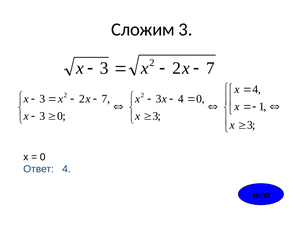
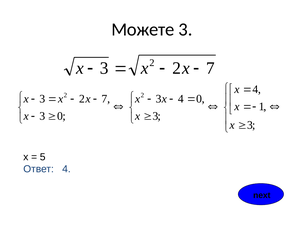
Сложим: Сложим -> Можете (143, 29)
0: 0 -> 5 (43, 157)
